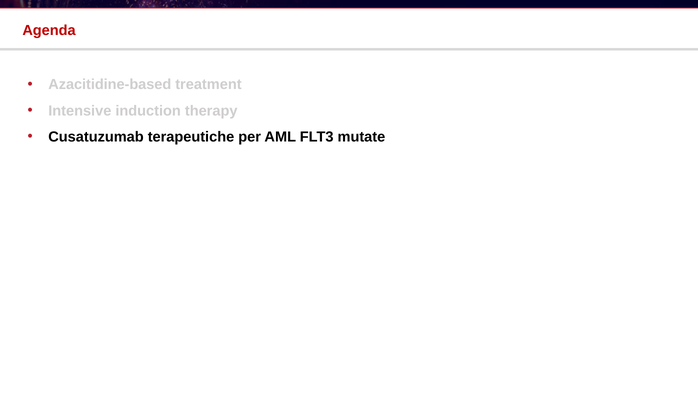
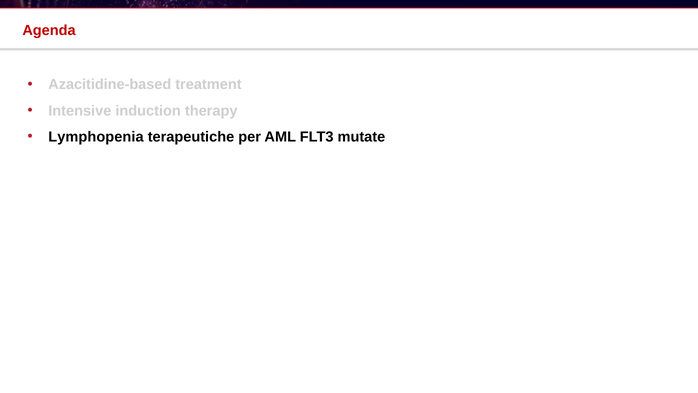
Cusatuzumab: Cusatuzumab -> Lymphopenia (96, 137)
